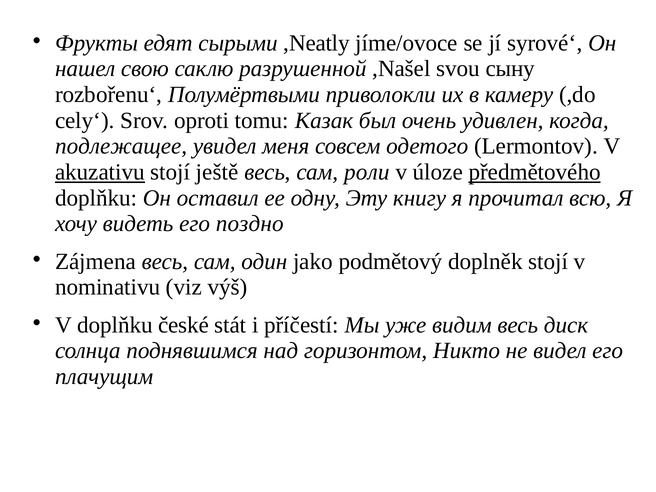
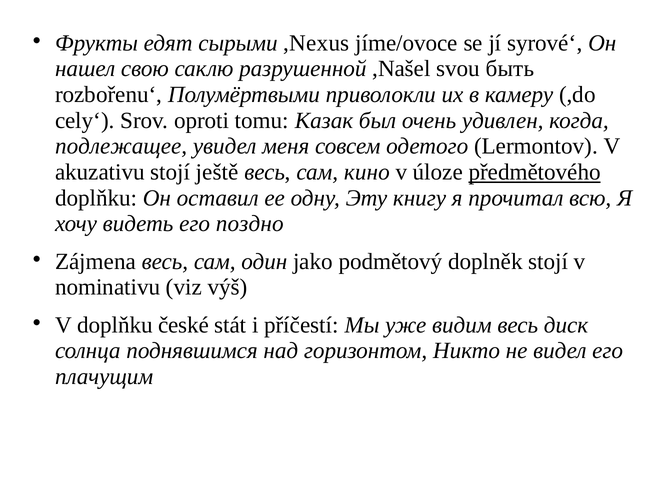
,Neatly: ,Neatly -> ,Nexus (316, 43)
сыну: сыну -> быть (510, 69)
akuzativu underline: present -> none (100, 172)
роли: роли -> кино (367, 172)
